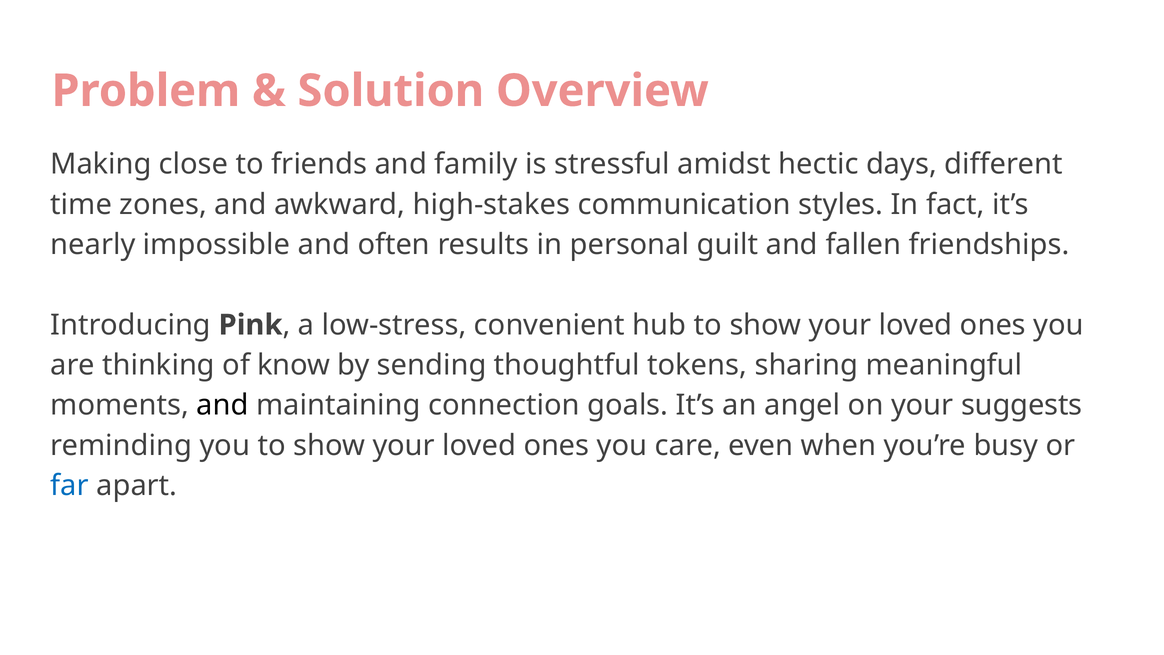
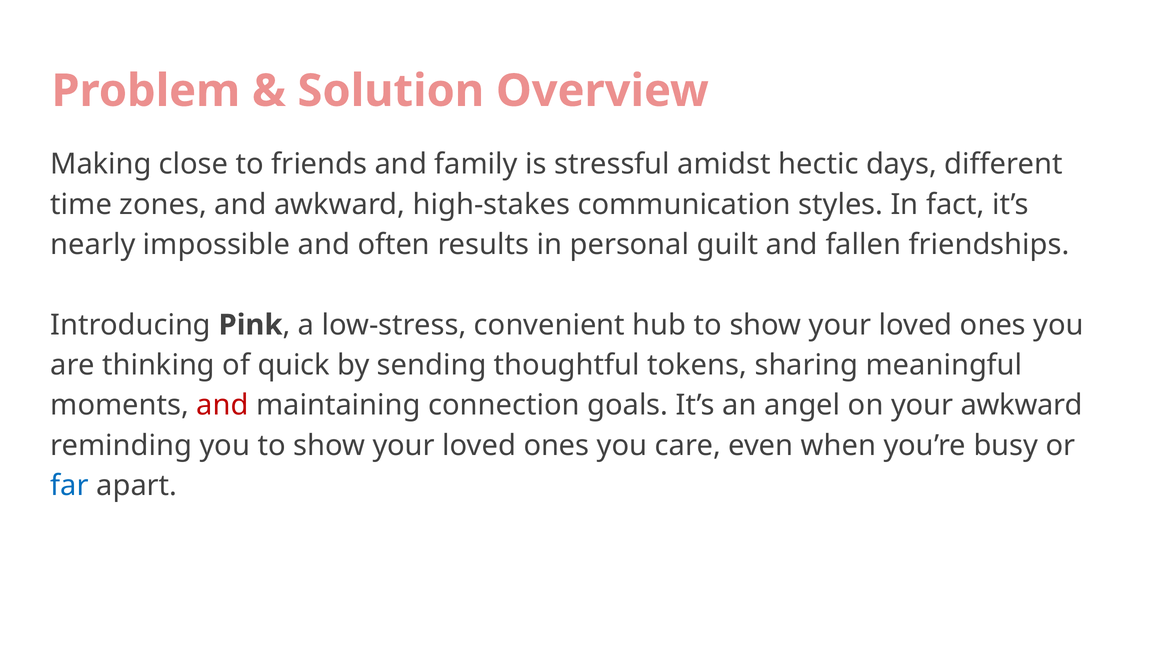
know: know -> quick (294, 365)
and colour: black -> red (222, 405)
your suggests: suggests -> awkward (1022, 405)
